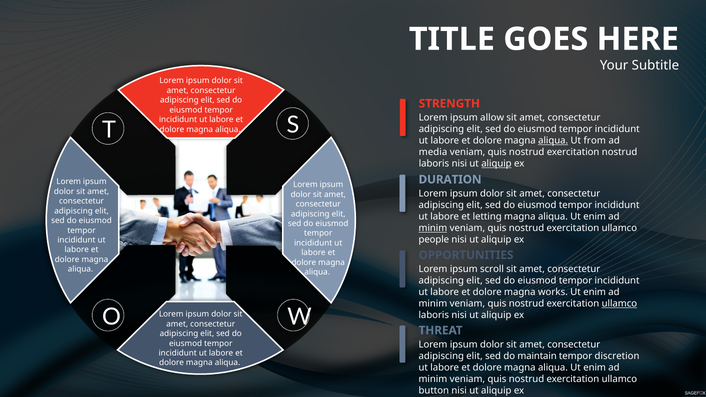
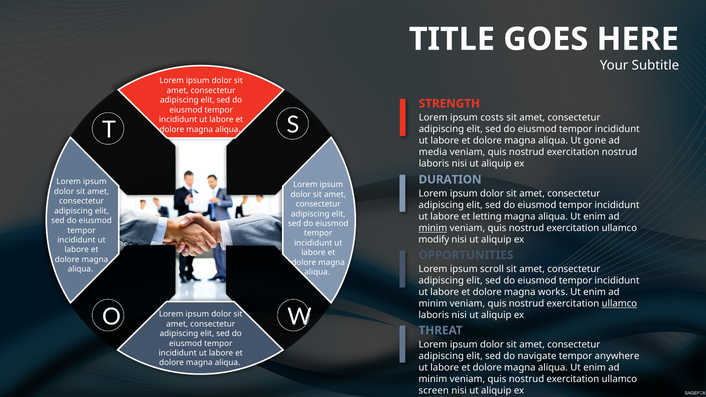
allow: allow -> costs (492, 118)
aliqua underline: present -> none (553, 141)
from: from -> gone (595, 141)
aliquip underline: present -> none (496, 164)
people: people -> modify (434, 240)
maintain: maintain -> navigate (537, 356)
discretion: discretion -> anywhere (617, 356)
button: button -> screen (434, 391)
